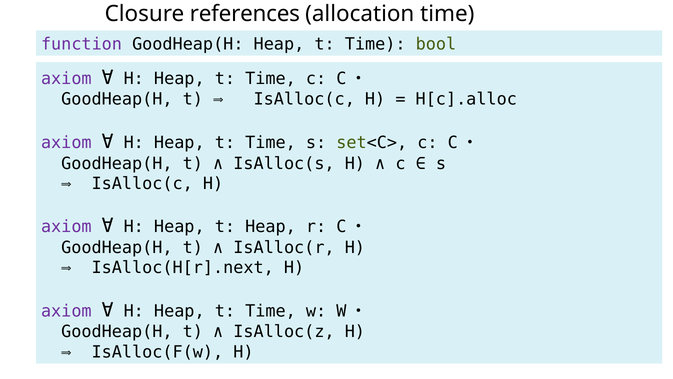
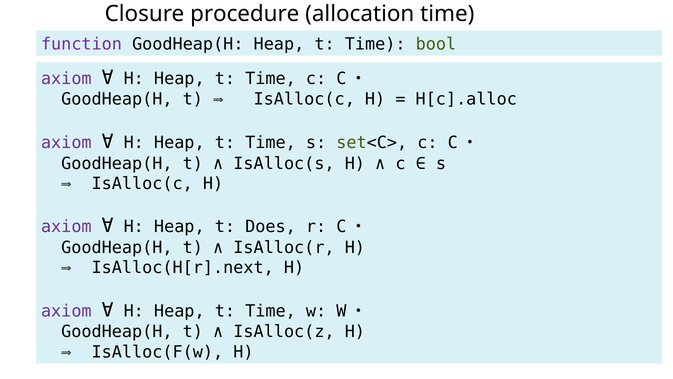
references: references -> procedure (245, 14)
t Heap: Heap -> Does (270, 227)
